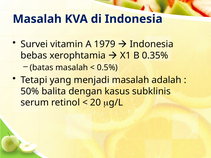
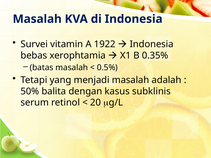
1979: 1979 -> 1922 (105, 44)
